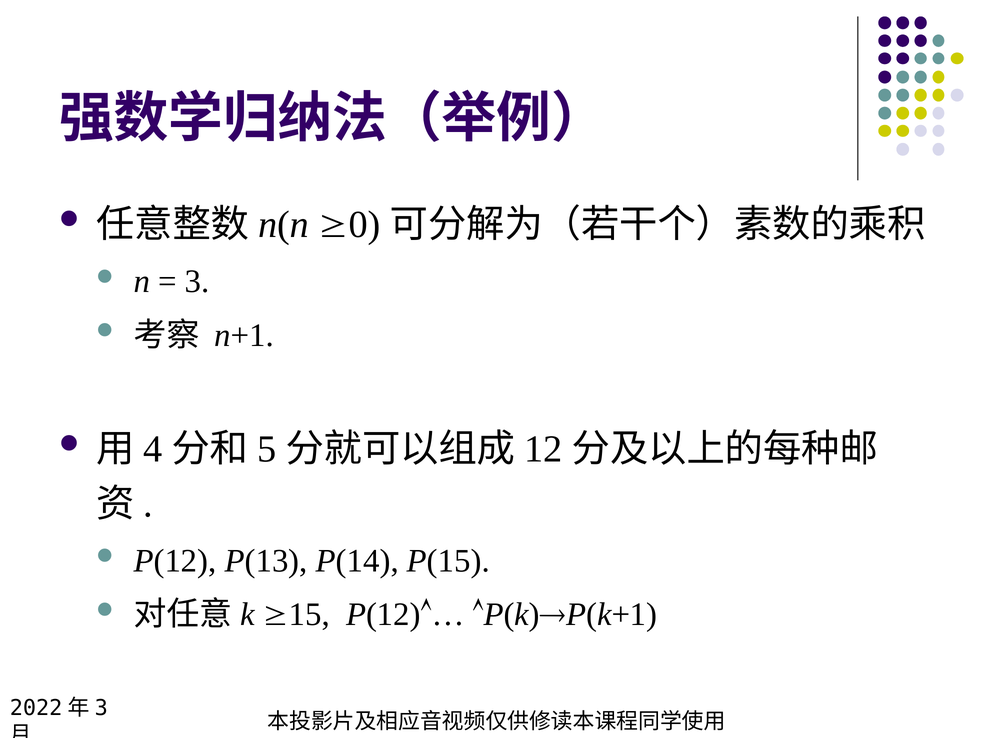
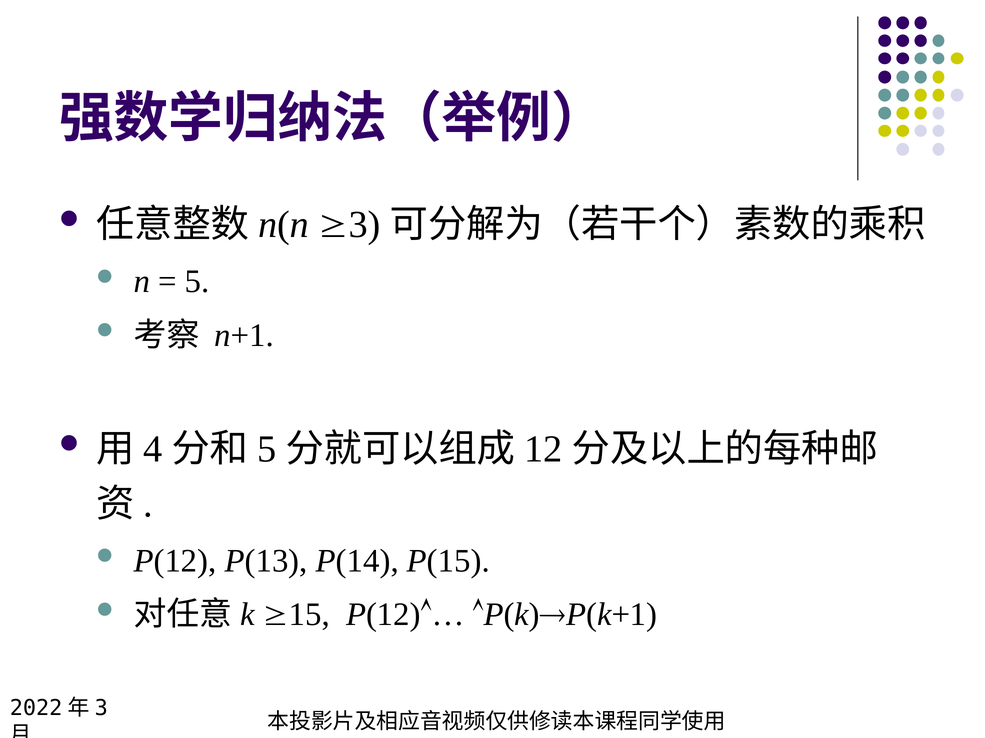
0: 0 -> 3 (365, 225)
3: 3 -> 5 (197, 282)
